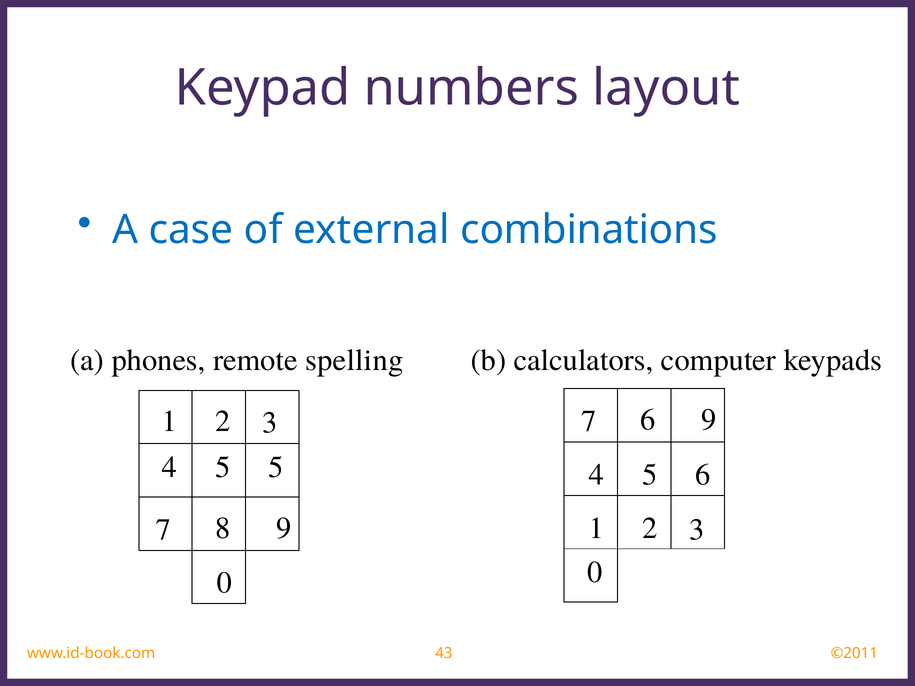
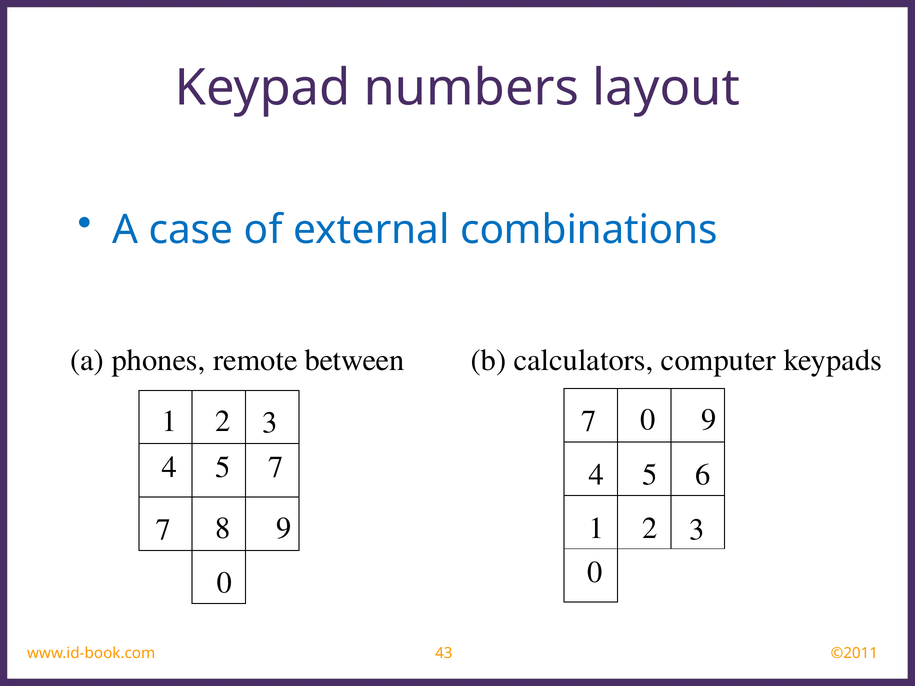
spelling: spelling -> between (355, 360)
7 6: 6 -> 0 (648, 420)
5 5: 5 -> 7 (276, 467)
